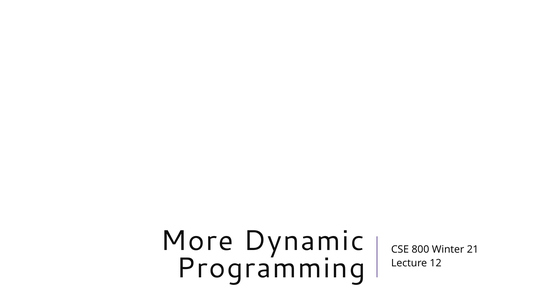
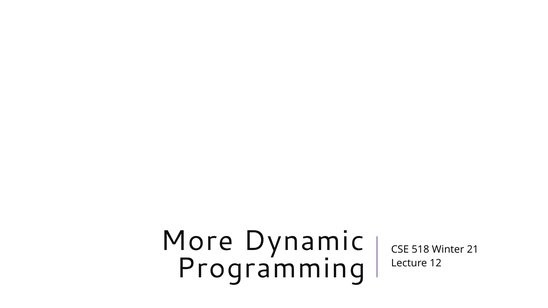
800: 800 -> 518 (420, 250)
